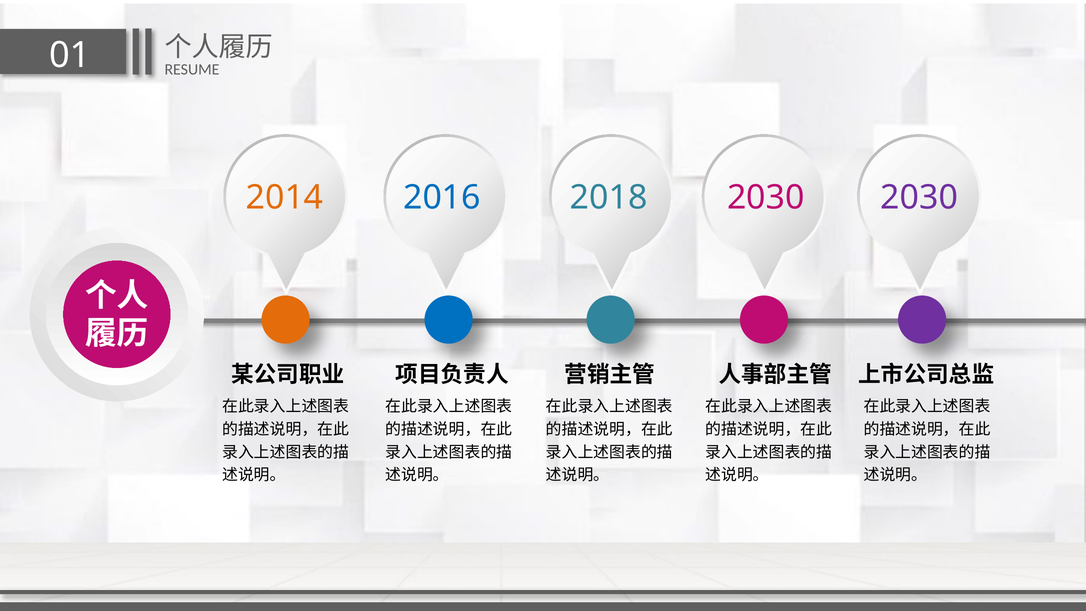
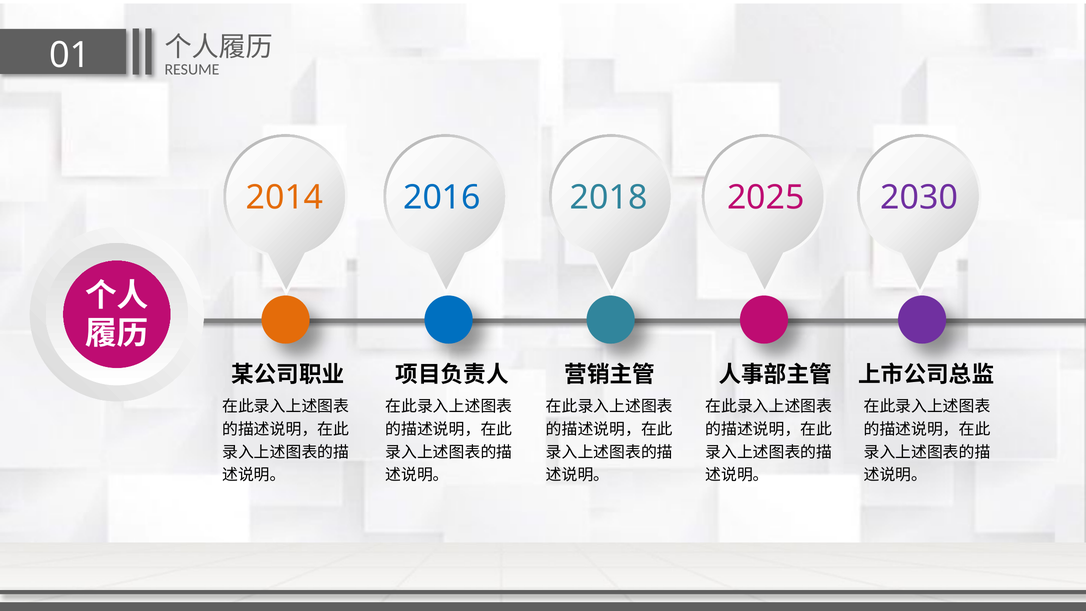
2018 2030: 2030 -> 2025 (766, 198)
